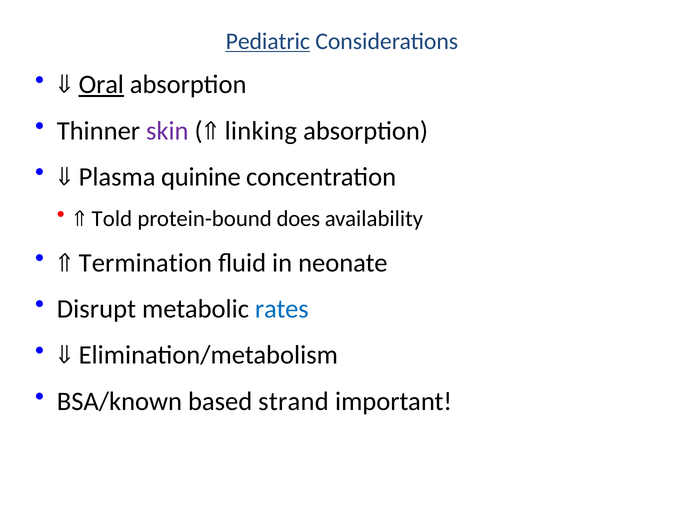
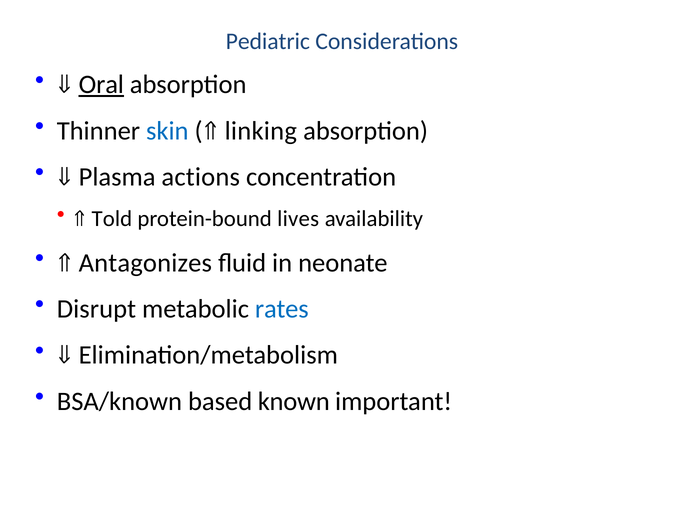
Pediatric underline: present -> none (268, 41)
skin colour: purple -> blue (167, 131)
quinine: quinine -> actions (201, 177)
does: does -> lives (298, 219)
Termination: Termination -> Antagonizes (145, 263)
strand: strand -> known (294, 401)
